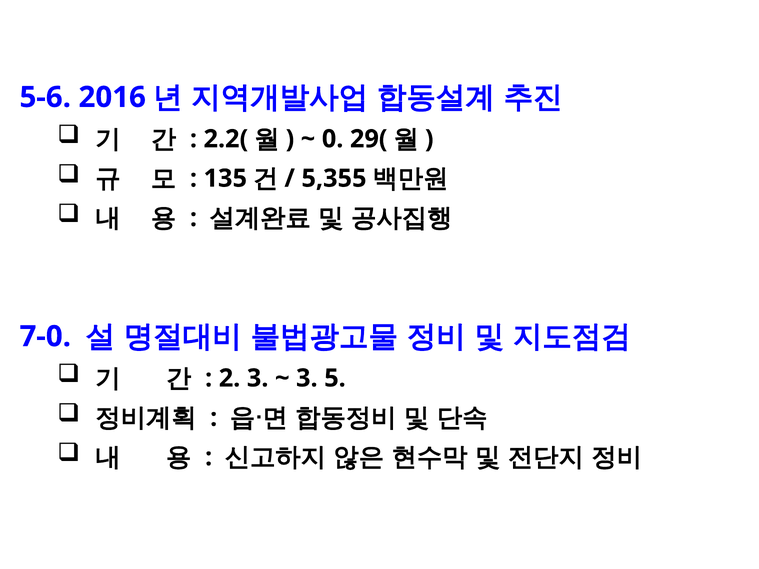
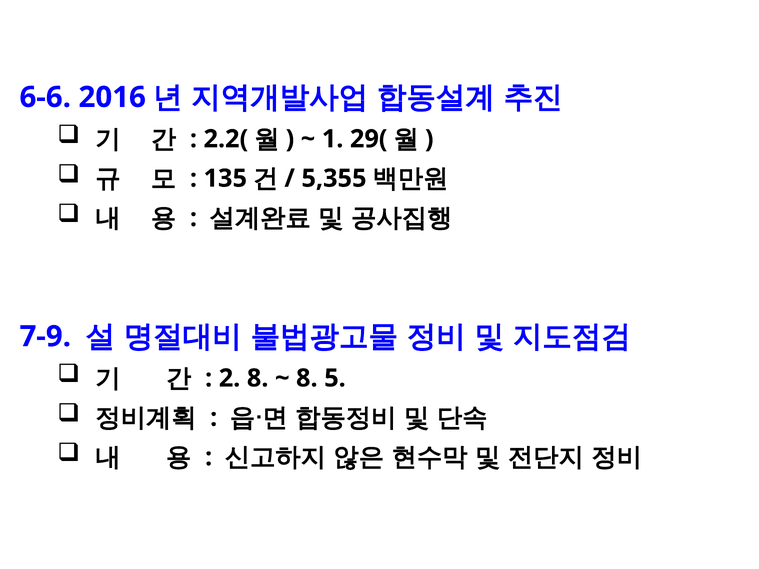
5-6: 5-6 -> 6-6 (45, 97)
0: 0 -> 1 (333, 139)
7-0: 7-0 -> 7-9 (45, 337)
2 3: 3 -> 8 (258, 378)
3: 3 -> 8 (307, 378)
